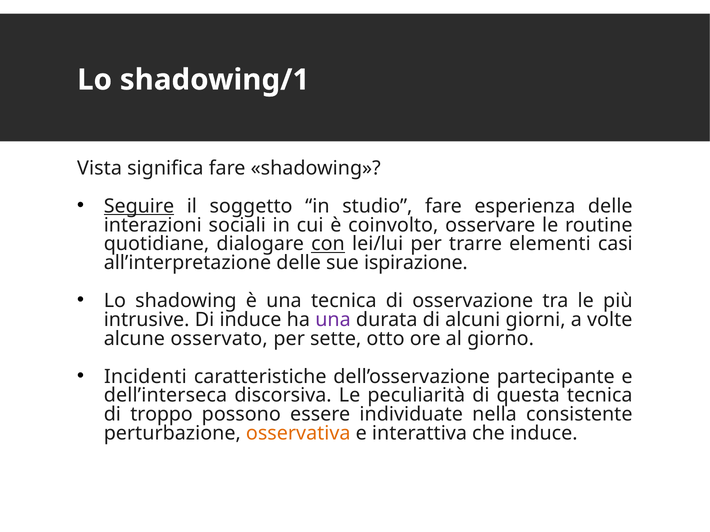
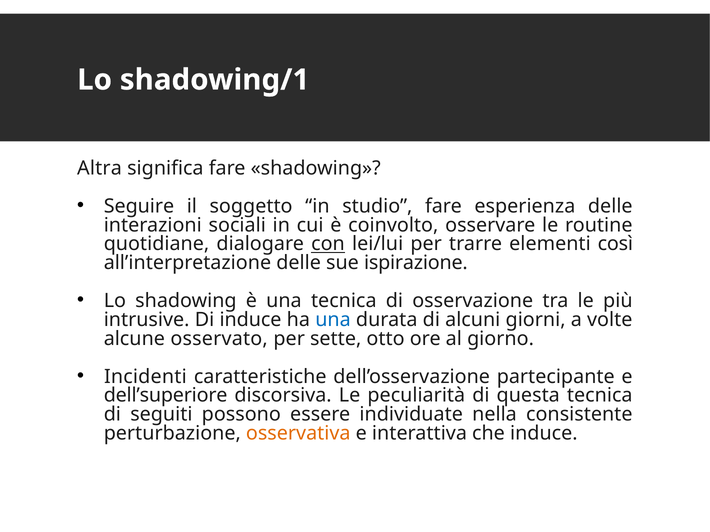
Vista: Vista -> Altra (99, 168)
Seguire underline: present -> none (139, 206)
casi: casi -> così (615, 244)
una colour: purple -> blue (333, 320)
dell’interseca: dell’interseca -> dell’superiore (166, 396)
troppo: troppo -> seguiti (161, 415)
